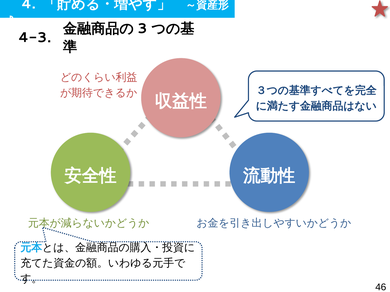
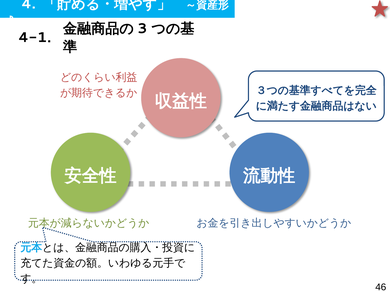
4-3: 4-3 -> 4-1 (35, 37)
